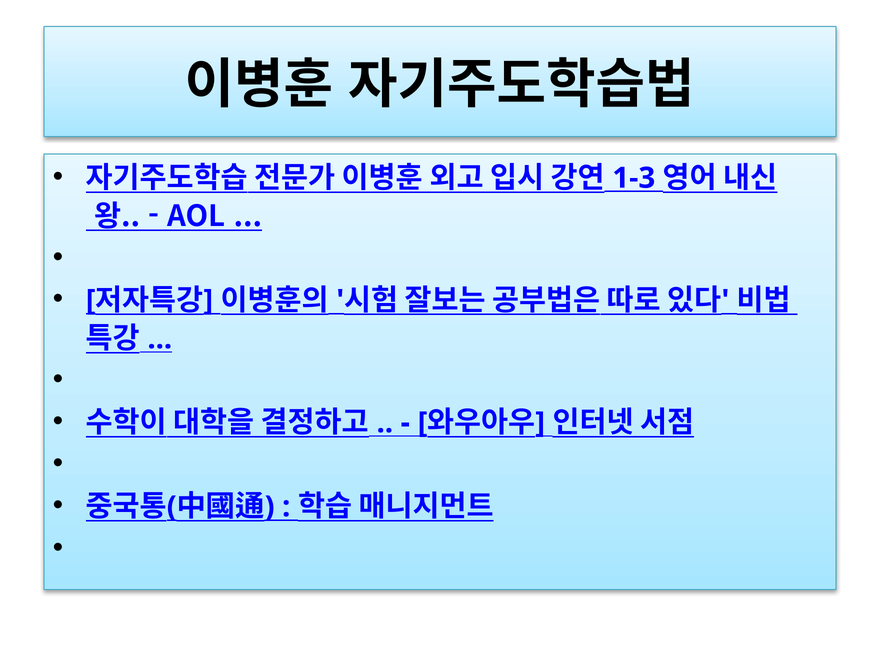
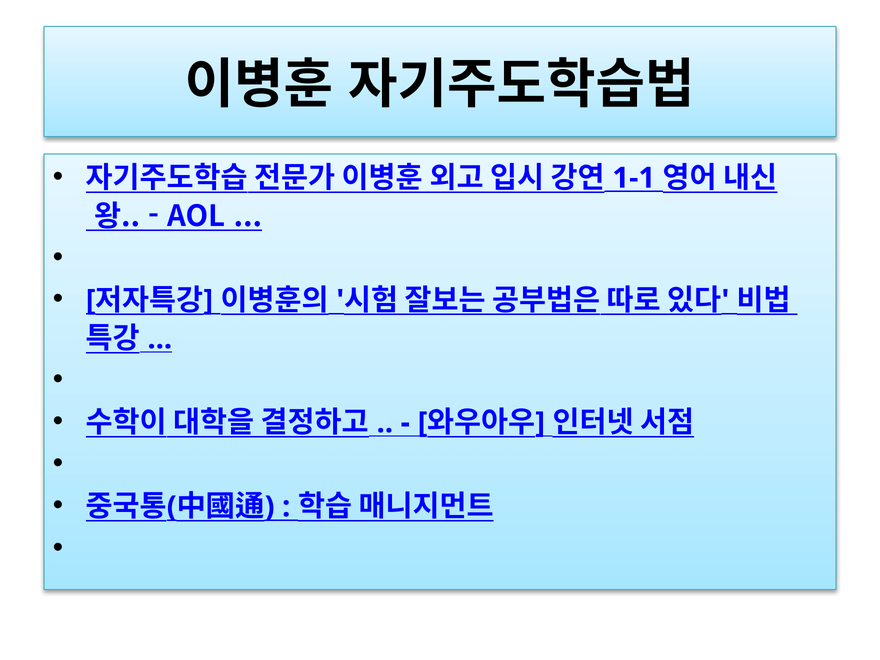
1-3: 1-3 -> 1-1 (634, 178)
